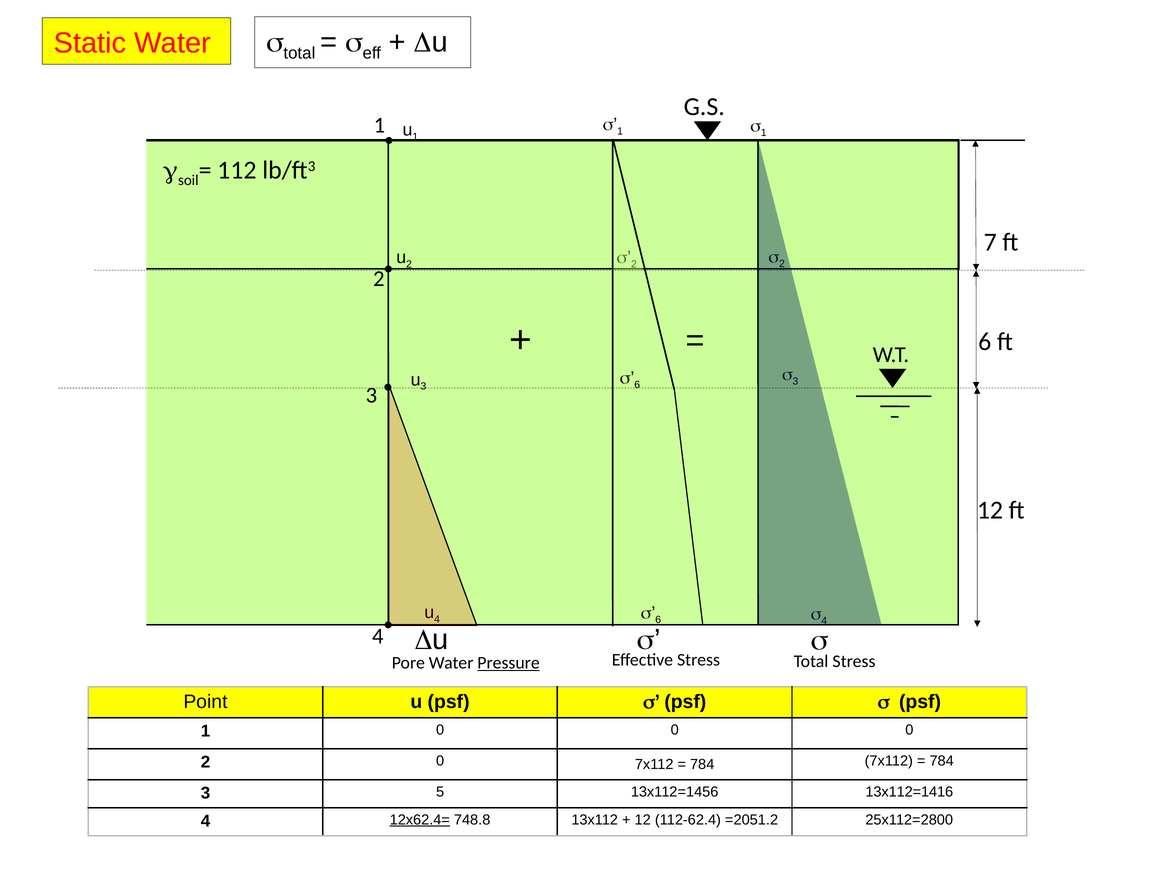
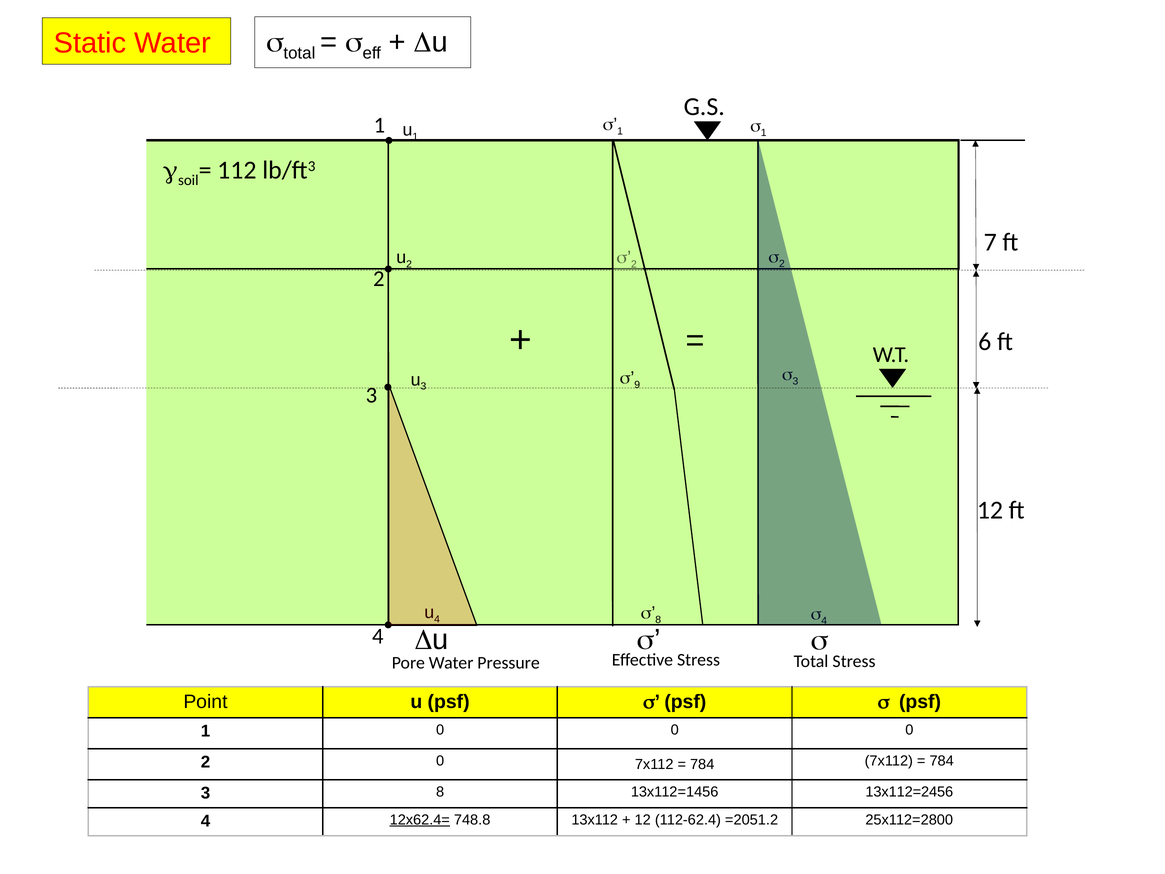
6: 6 -> 9 (637, 385)
6: 6 -> 8 (658, 620)
Pressure underline: present -> none (509, 663)
3 5: 5 -> 8 (440, 792)
13x112=1416: 13x112=1416 -> 13x112=2456 (909, 792)
